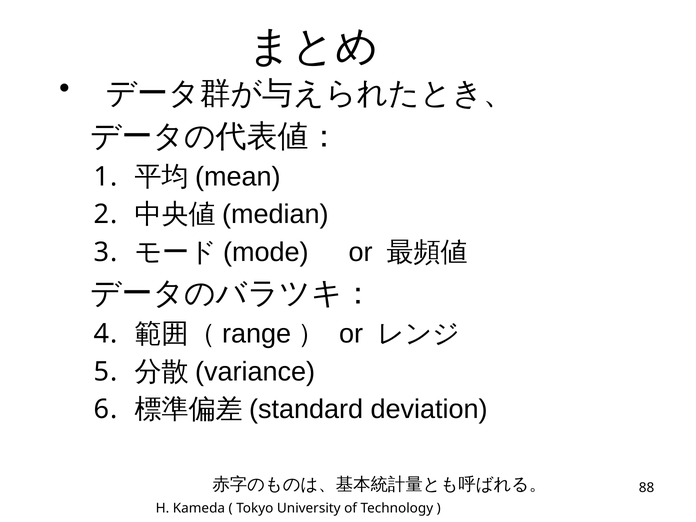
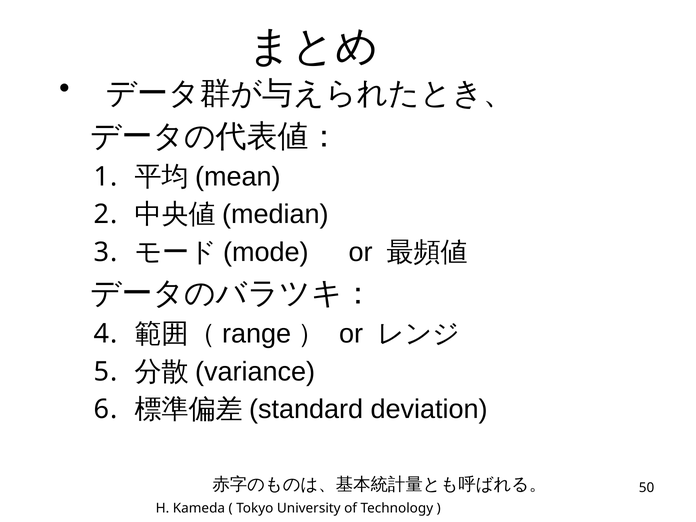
88: 88 -> 50 (647, 488)
